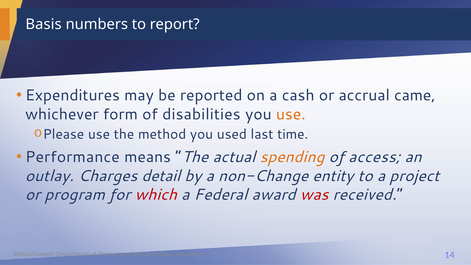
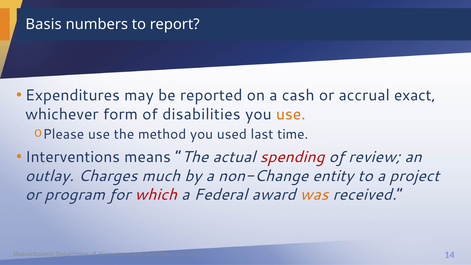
came: came -> exact (415, 95)
Performance: Performance -> Interventions (73, 157)
spending colour: orange -> red (292, 157)
access: access -> review (374, 157)
detail: detail -> much (161, 176)
was colour: red -> orange (314, 195)
